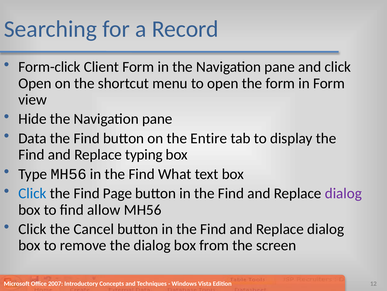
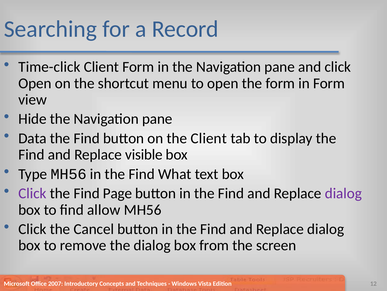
Form-click: Form-click -> Time-click (49, 67)
the Entire: Entire -> Client (209, 138)
typing: typing -> visible (144, 154)
Click colour: blue -> purple (32, 193)
